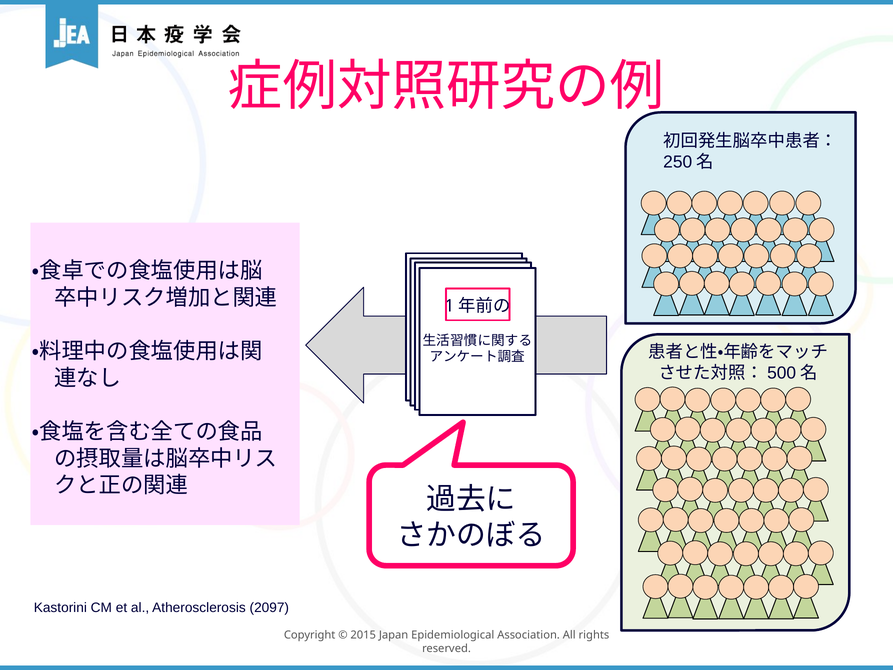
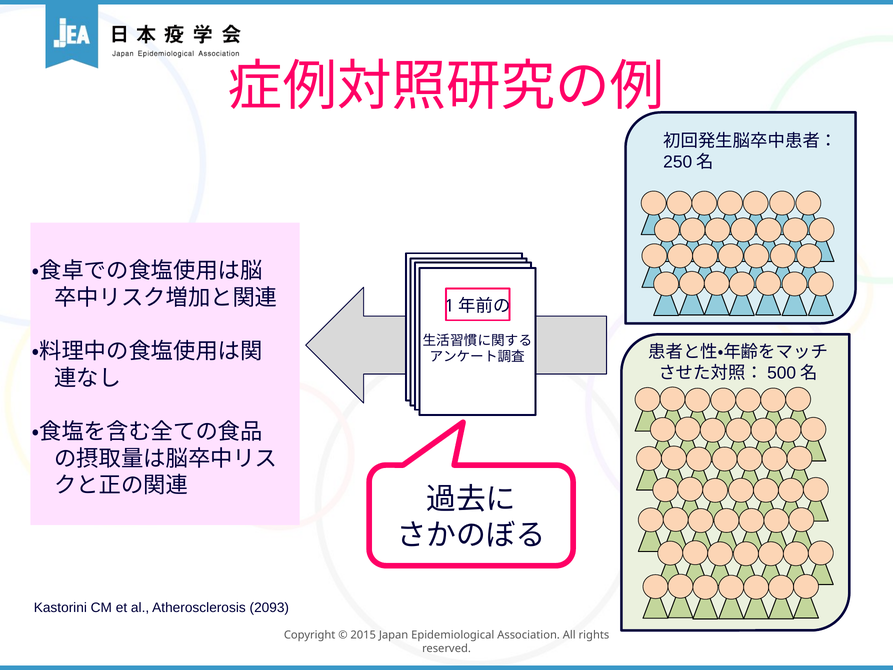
2097: 2097 -> 2093 (269, 607)
